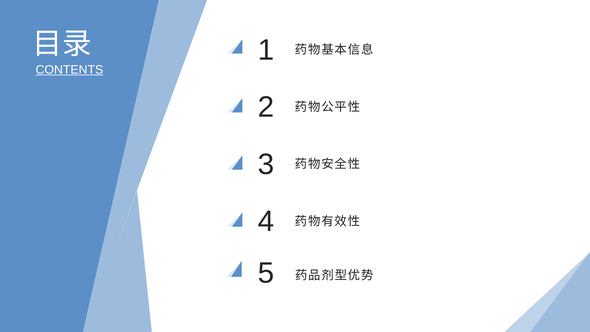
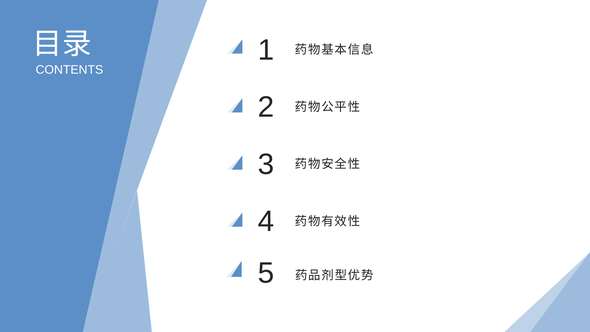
CONTENTS underline: present -> none (69, 70)
